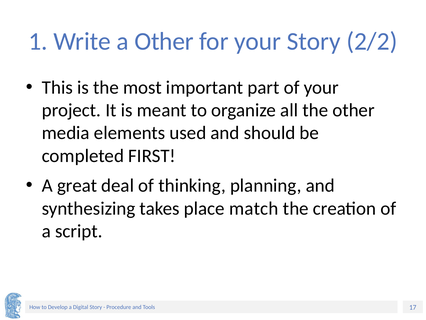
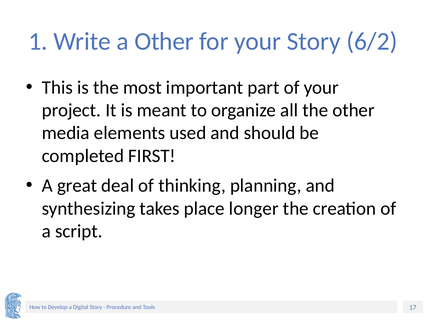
2/2: 2/2 -> 6/2 (372, 41)
match: match -> longer (254, 208)
